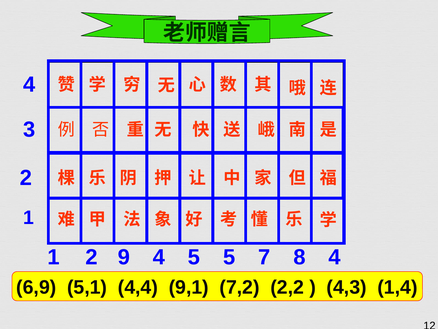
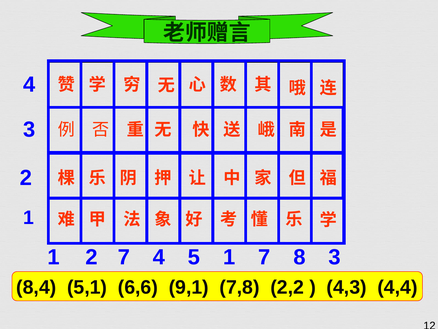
2 9: 9 -> 7 (124, 257)
5 5: 5 -> 1 (229, 257)
8 4: 4 -> 3 (335, 257)
6,9: 6,9 -> 8,4 (36, 287)
4,4: 4,4 -> 6,6 (138, 287)
7,2: 7,2 -> 7,8 (240, 287)
1,4: 1,4 -> 4,4 (397, 287)
